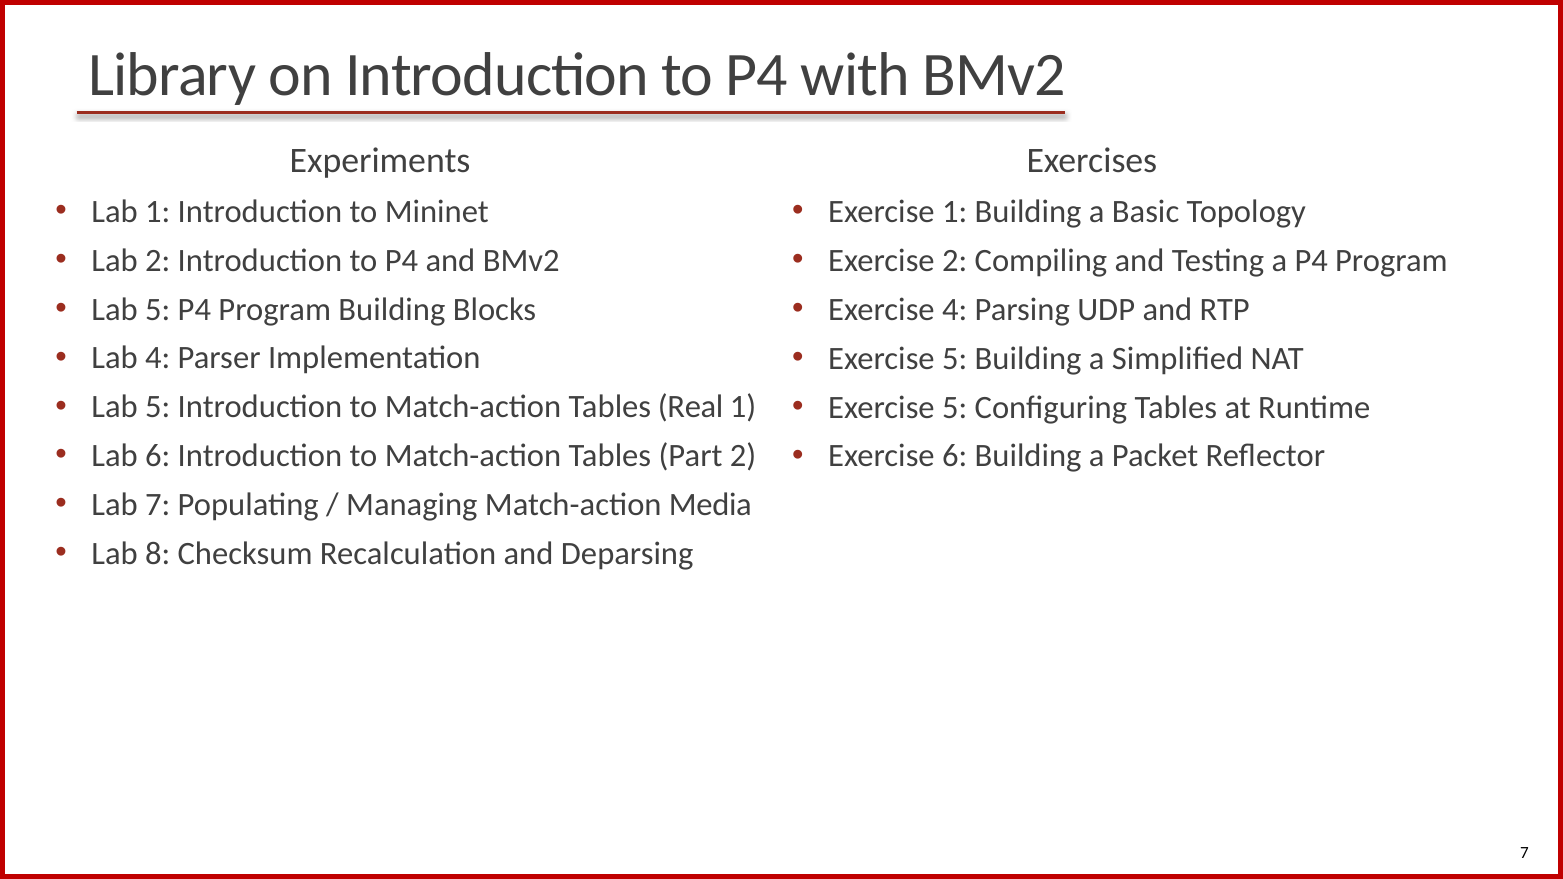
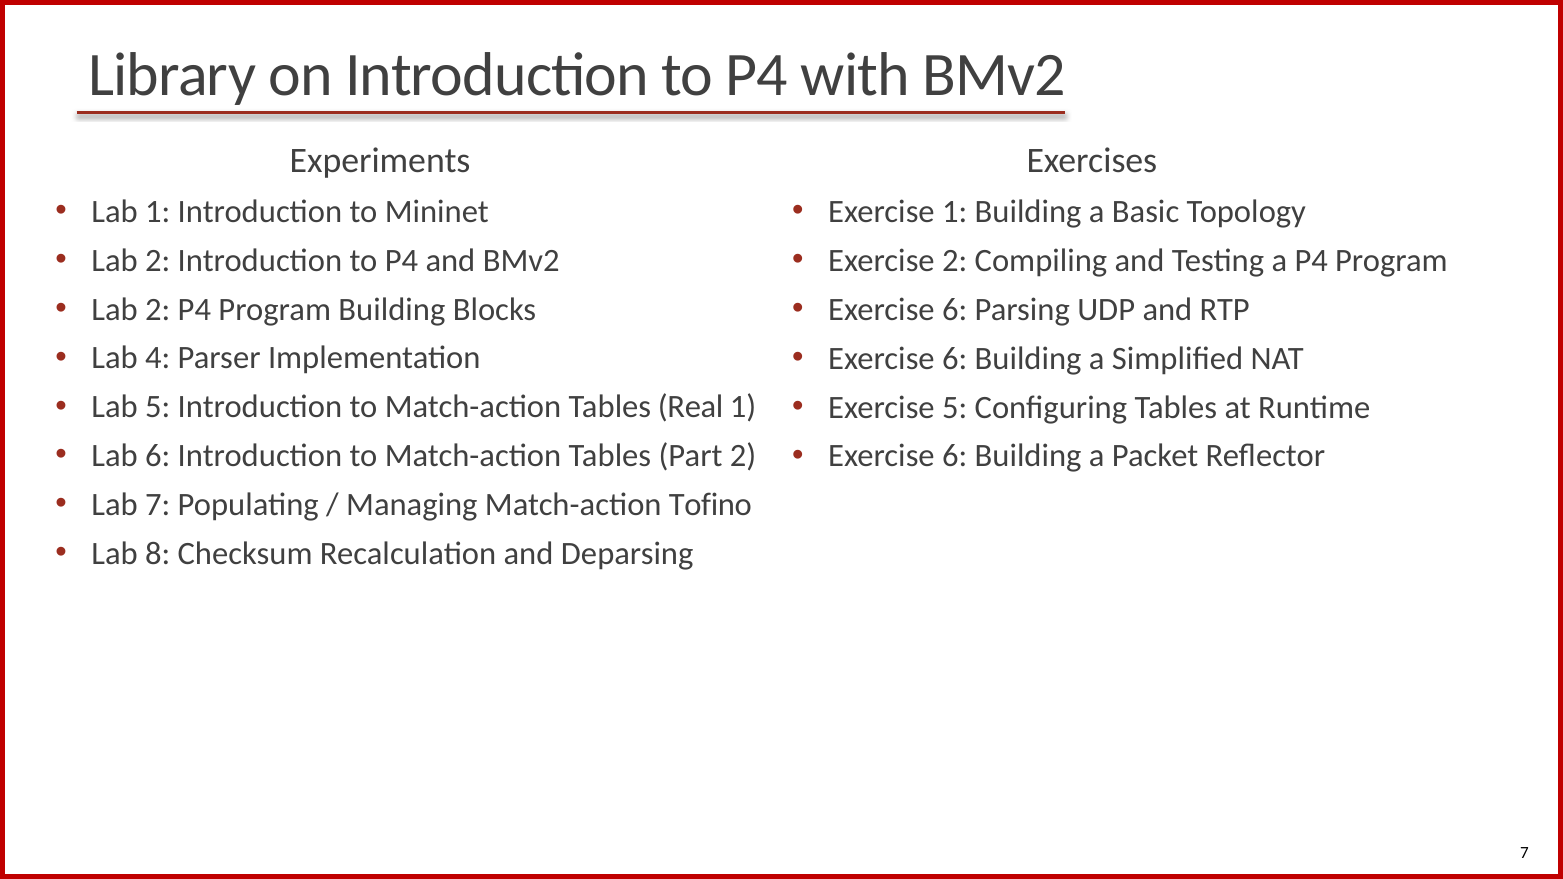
5: 5 -> 2 (158, 309)
4: 4 -> 6 (955, 310)
5: 5 -> 6 (955, 358)
Media: Media -> Tofino (710, 505)
